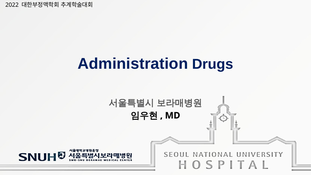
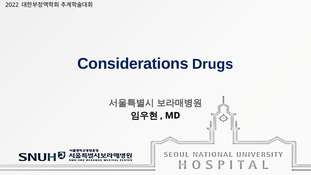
Administration: Administration -> Considerations (133, 64)
